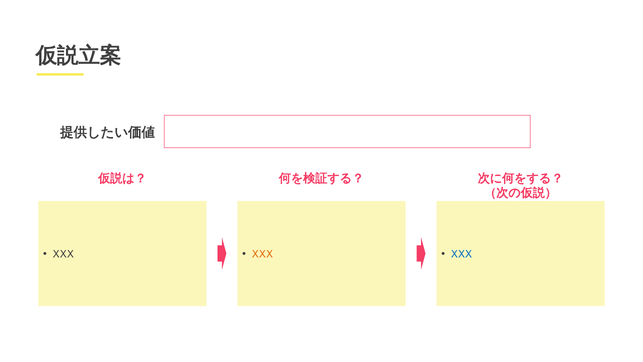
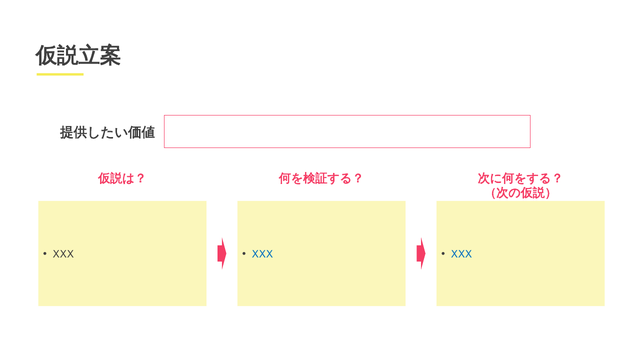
XXX colour: orange -> blue (262, 254)
